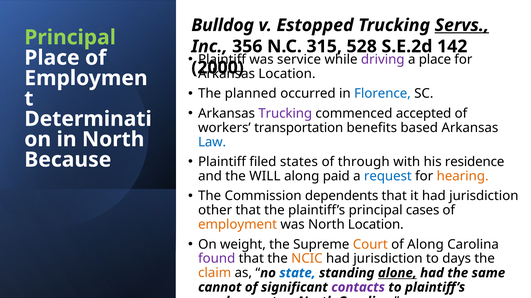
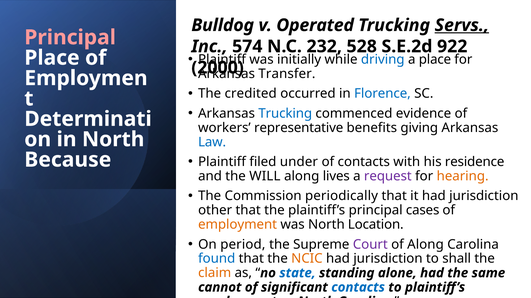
Estopped: Estopped -> Operated (315, 25)
Principal colour: light green -> pink (70, 37)
356: 356 -> 574 (247, 47)
315: 315 -> 232 (324, 47)
142: 142 -> 922 (452, 47)
service: service -> initially (299, 60)
driving colour: purple -> blue (383, 60)
Location: Location -> Transfer (287, 74)
planned: planned -> credited (251, 94)
Trucking colour: purple -> blue (285, 114)
accepted: accepted -> evidence (424, 114)
transportation: transportation -> representative (299, 128)
based: based -> giving (419, 128)
states: states -> under (299, 162)
of through: through -> contacts (364, 162)
paid: paid -> lives (336, 176)
request colour: blue -> purple (388, 176)
dependents: dependents -> periodically (342, 196)
weight: weight -> period (243, 245)
Court colour: orange -> purple (370, 245)
found colour: purple -> blue (217, 259)
days: days -> shall (457, 259)
alone underline: present -> none (397, 274)
contacts colour: purple -> blue (358, 288)
